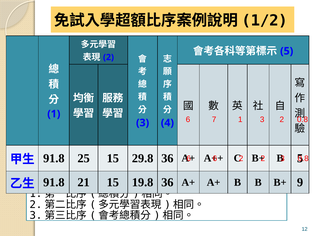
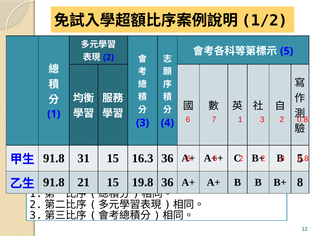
25: 25 -> 31 (84, 158)
29.8: 29.8 -> 16.3 (143, 158)
9: 9 -> 8 (300, 183)
